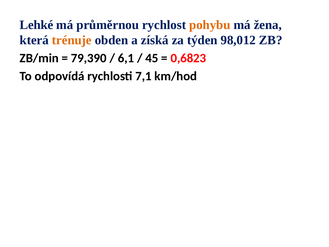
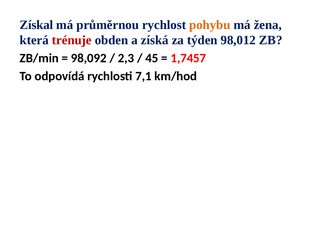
Lehké: Lehké -> Získal (36, 25)
trénuje colour: orange -> red (72, 40)
79,390: 79,390 -> 98,092 (89, 58)
6,1: 6,1 -> 2,3 (126, 58)
0,6823: 0,6823 -> 1,7457 (188, 58)
